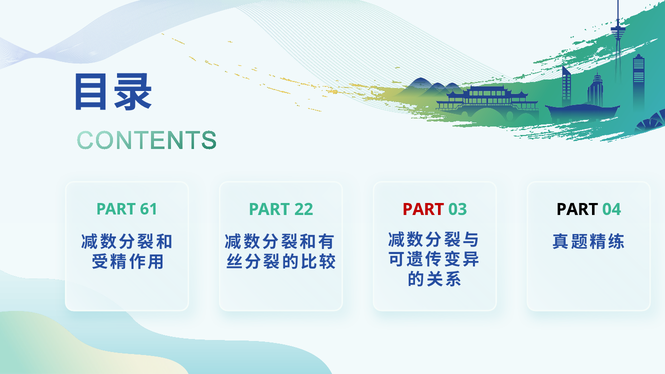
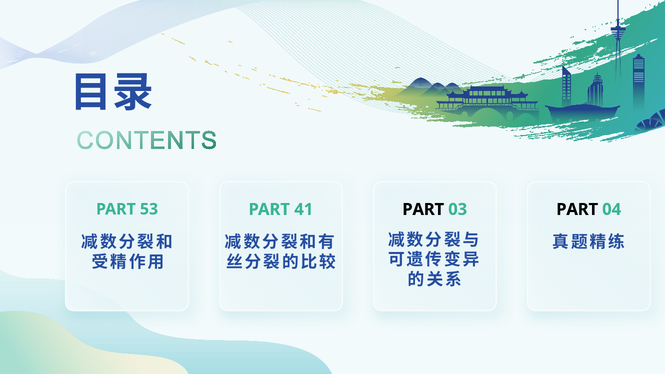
61: 61 -> 53 (149, 209)
22: 22 -> 41 (304, 209)
PART colour: red -> black (423, 209)
